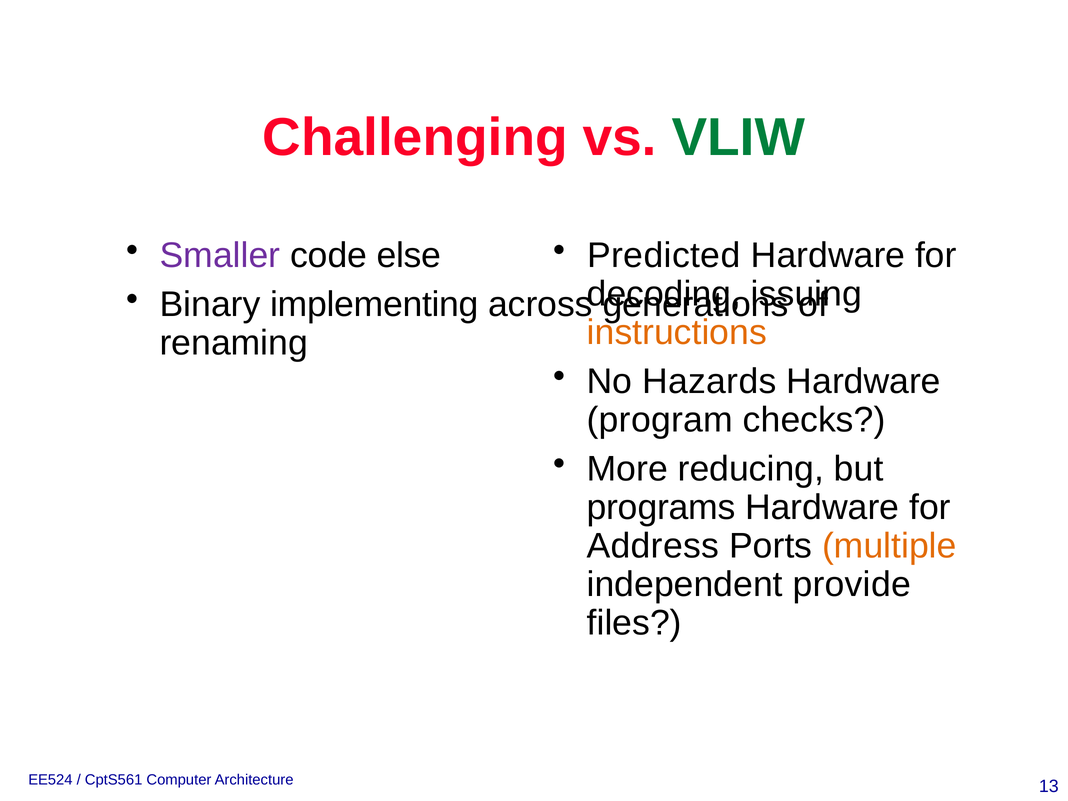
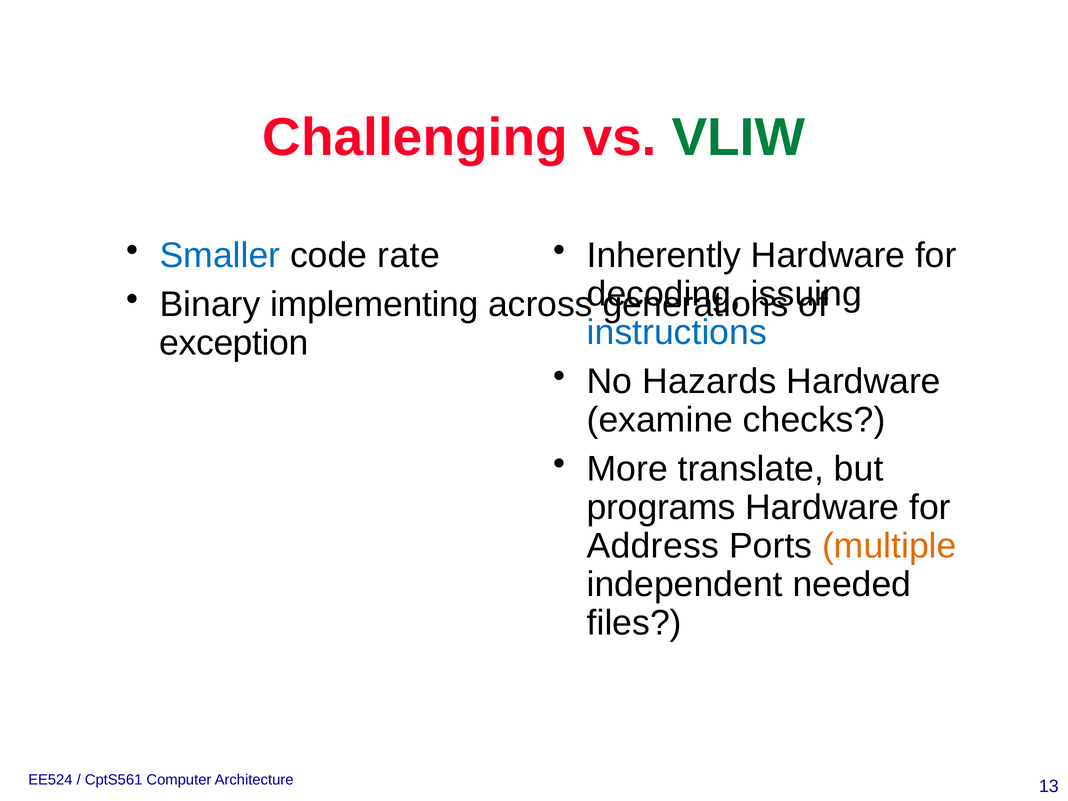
Smaller colour: purple -> blue (220, 256)
else: else -> rate (409, 256)
Predicted: Predicted -> Inherently (664, 256)
instructions colour: orange -> blue (677, 332)
renaming: renaming -> exception (234, 343)
program: program -> examine (660, 420)
reducing: reducing -> translate (751, 469)
provide: provide -> needed (852, 584)
